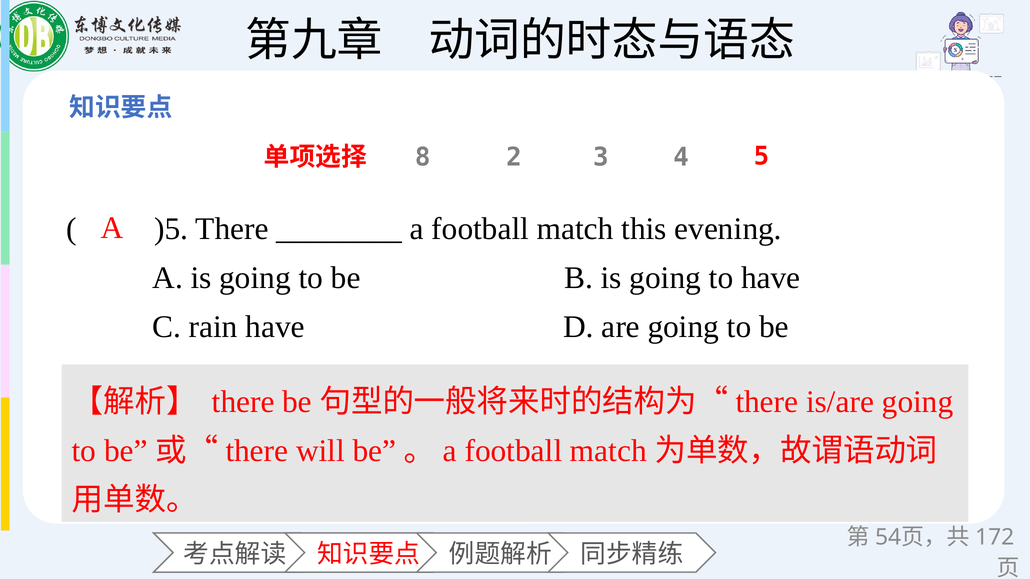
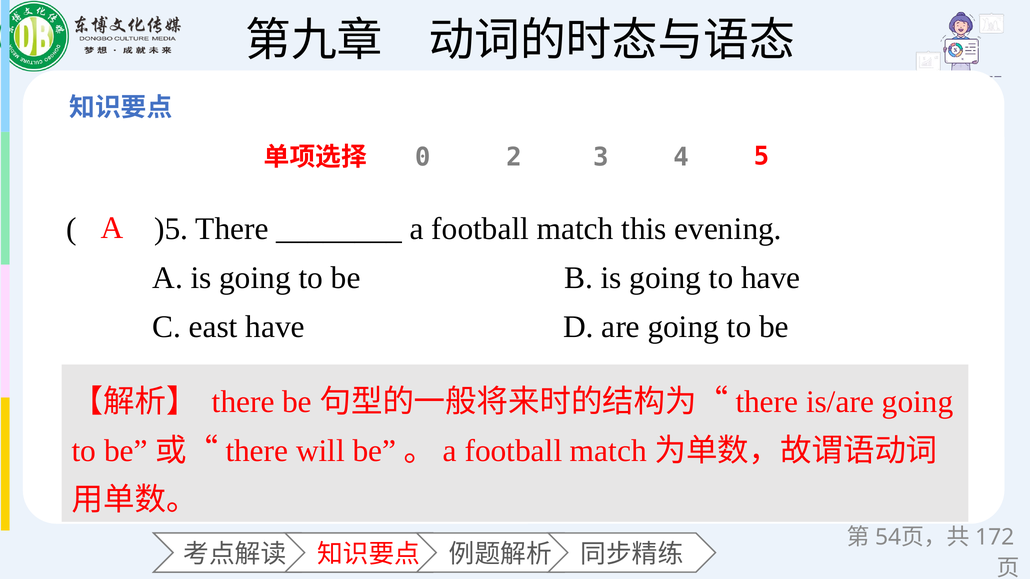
8: 8 -> 0 (423, 157)
rain: rain -> east (213, 327)
